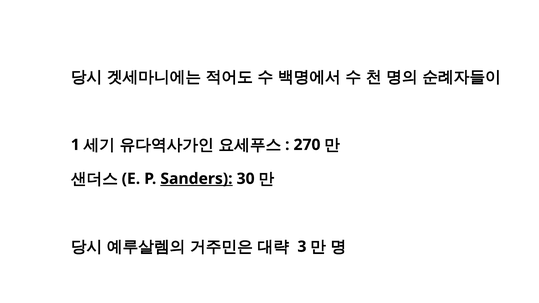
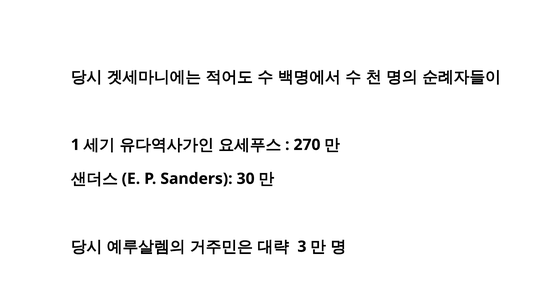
Sanders underline: present -> none (196, 179)
